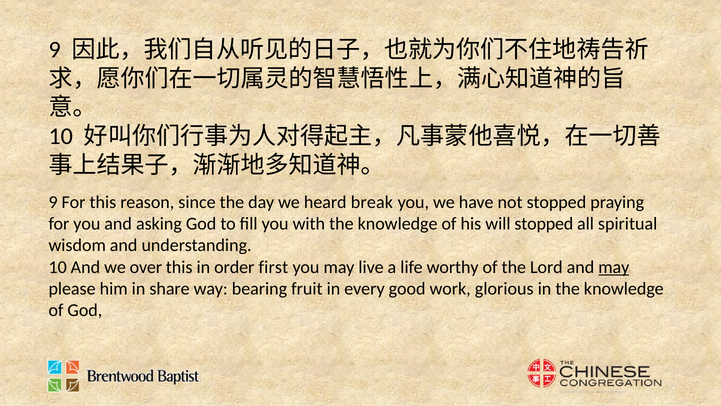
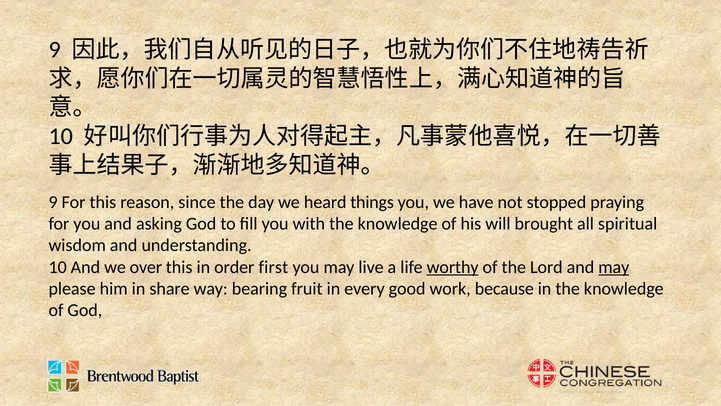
break: break -> things (372, 202)
will stopped: stopped -> brought (544, 224)
worthy underline: none -> present (453, 267)
glorious: glorious -> because (504, 288)
